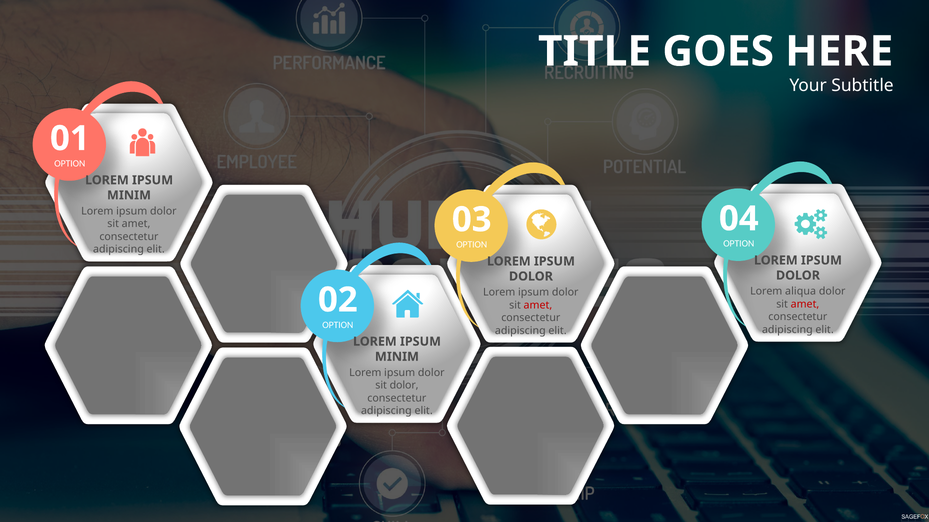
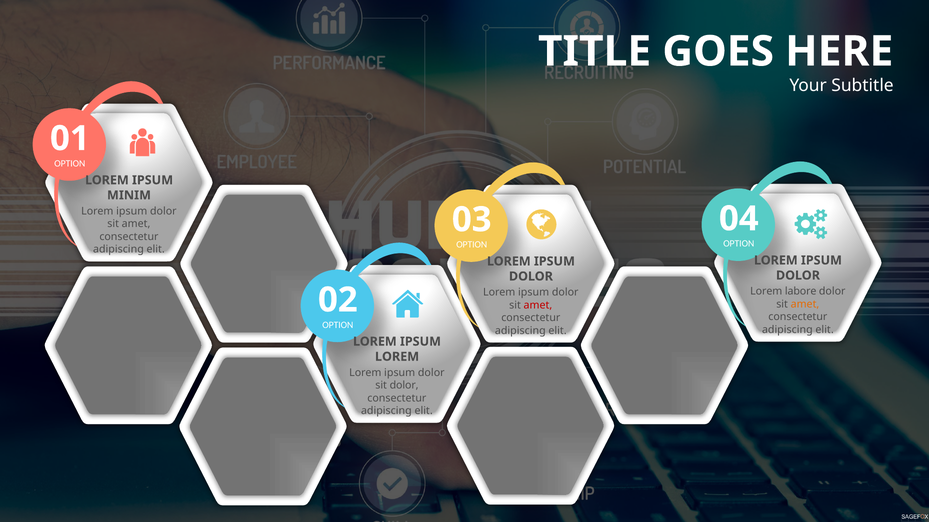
aliqua: aliqua -> labore (801, 292)
amet colour: red -> orange (805, 304)
MINIM: MINIM -> LOREM (397, 357)
